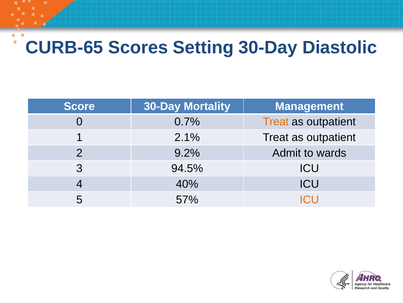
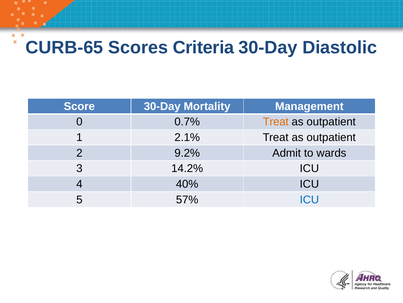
Setting: Setting -> Criteria (203, 47)
94.5%: 94.5% -> 14.2% (187, 168)
ICU colour: orange -> blue (309, 199)
